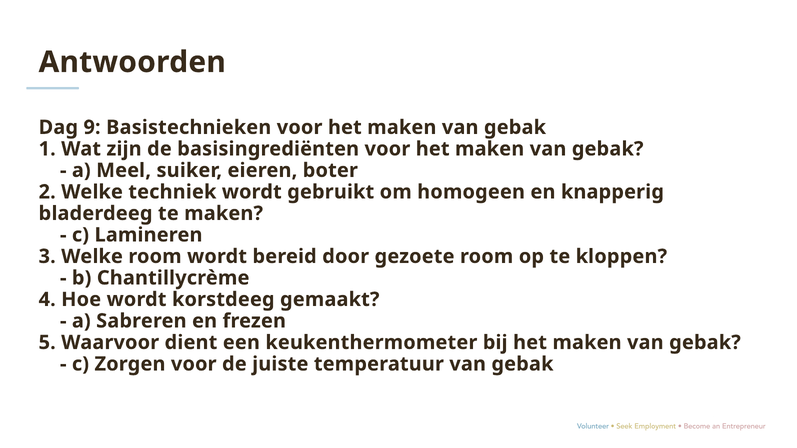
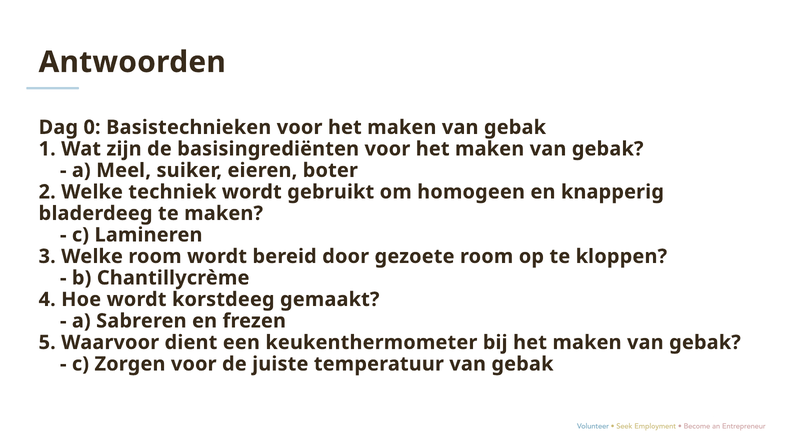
9: 9 -> 0 (92, 127)
